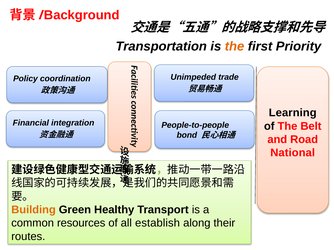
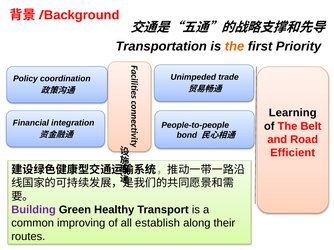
National: National -> Efficient (293, 153)
Building colour: orange -> purple (34, 210)
resources: resources -> improving (81, 223)
